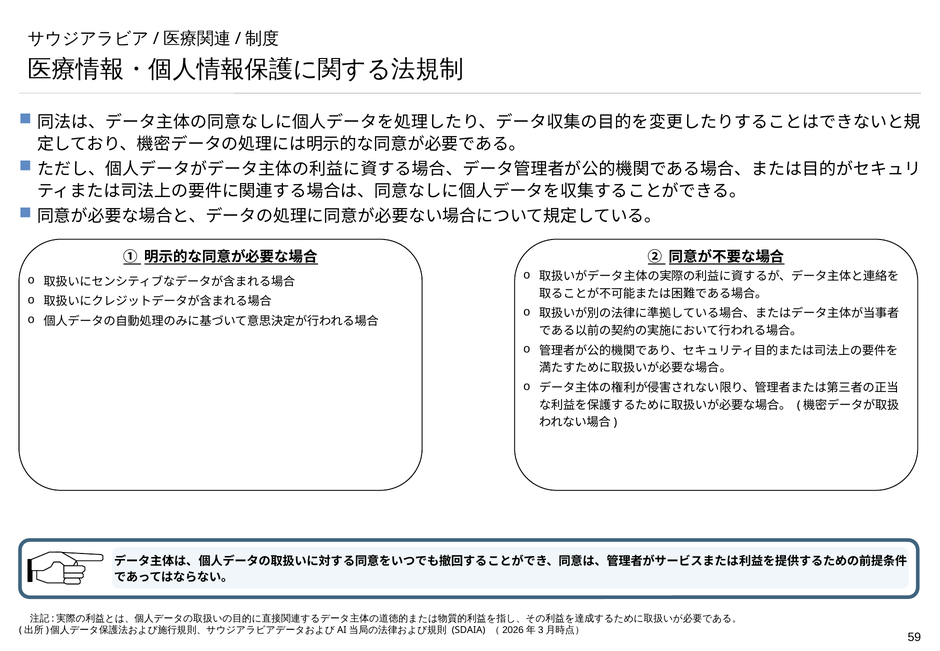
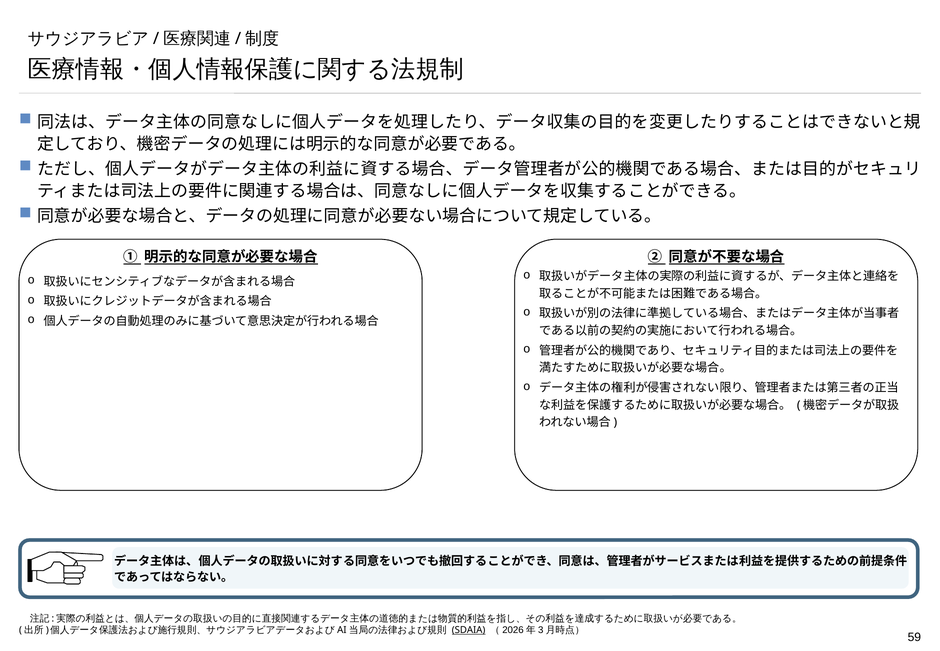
SDAIA underline: none -> present (469, 630)
